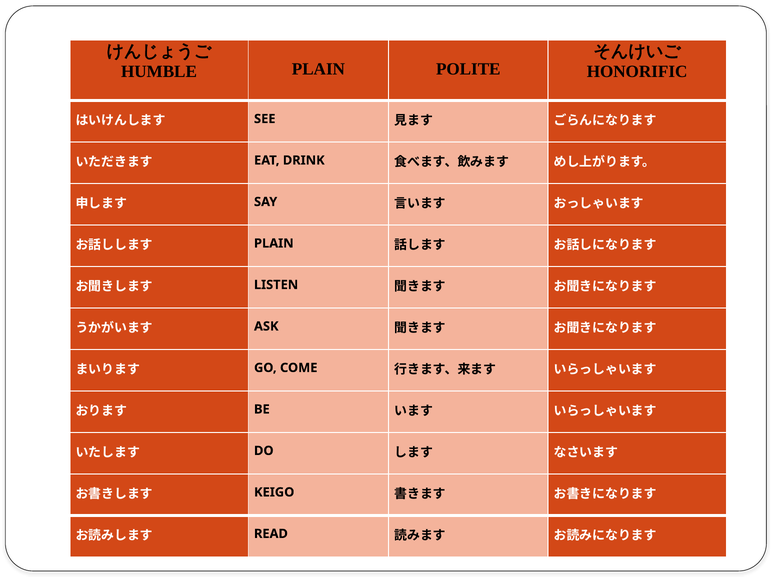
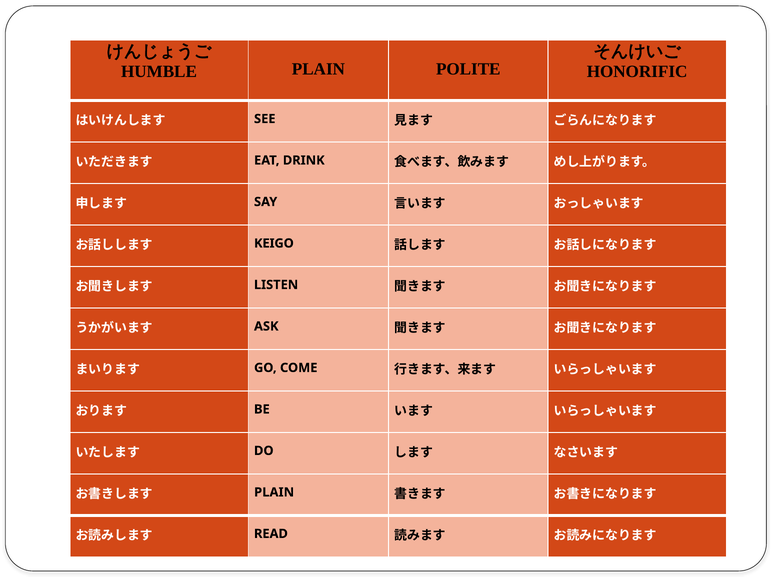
PLAIN: PLAIN -> KEIGO (274, 243)
KEIGO: KEIGO -> PLAIN (274, 492)
